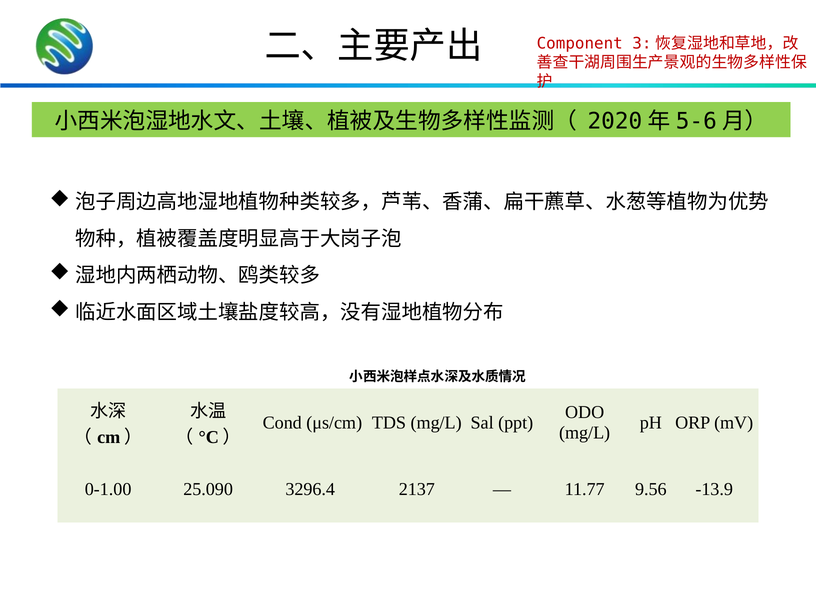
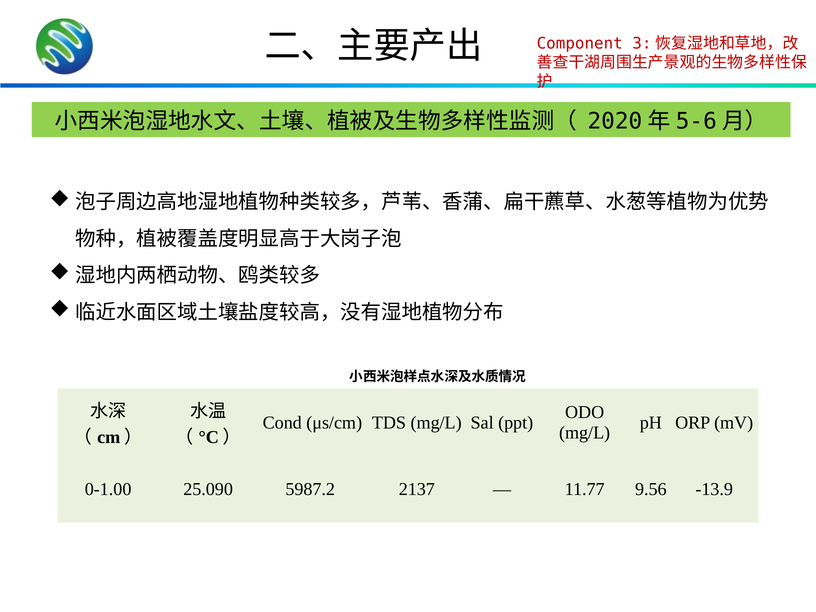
3296.4: 3296.4 -> 5987.2 (310, 489)
